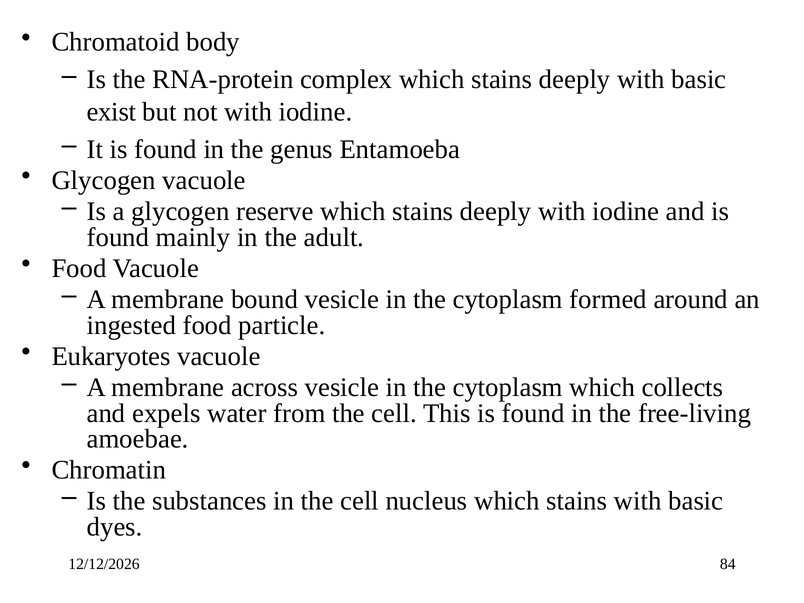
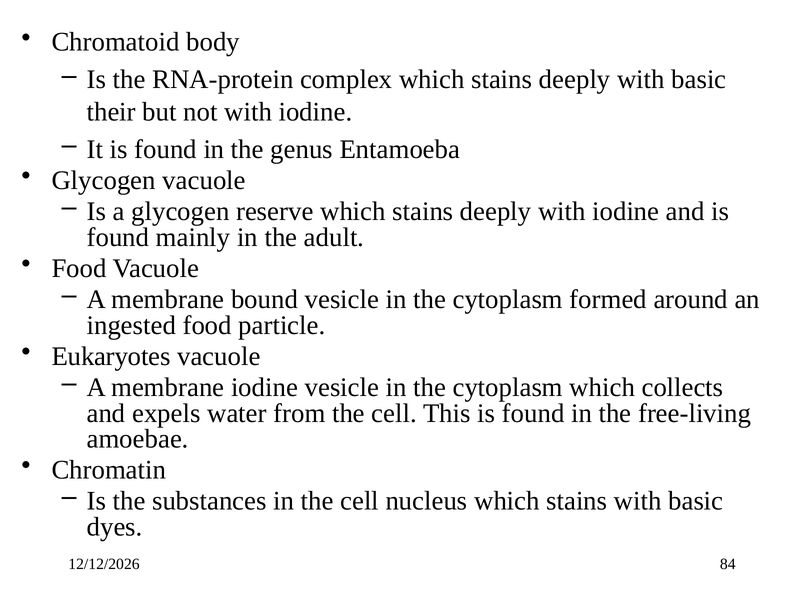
exist: exist -> their (111, 112)
membrane across: across -> iodine (265, 387)
